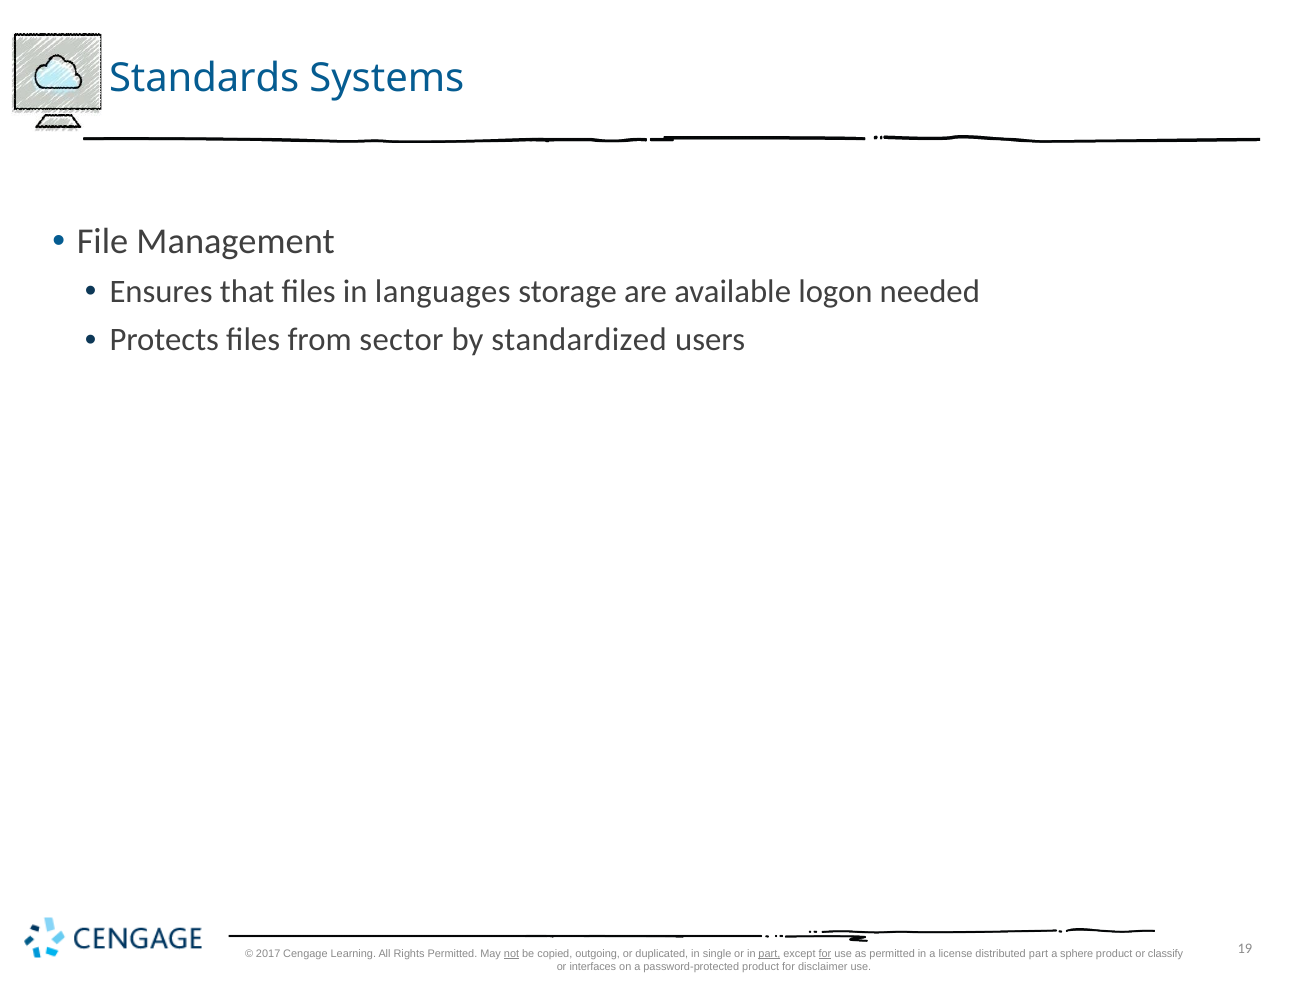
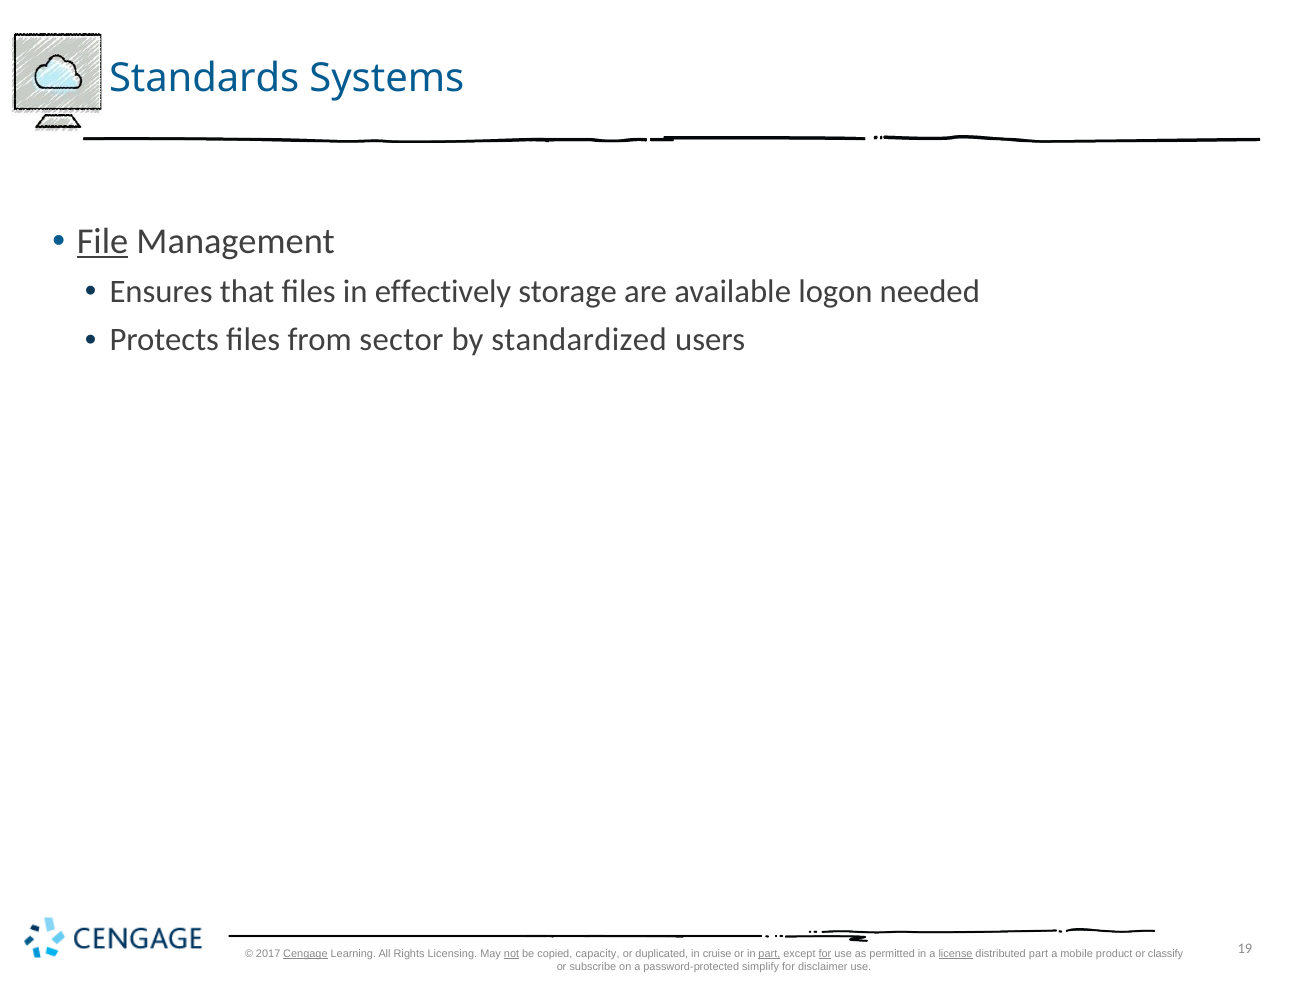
File underline: none -> present (103, 241)
languages: languages -> effectively (443, 292)
Cengage underline: none -> present (305, 953)
Rights Permitted: Permitted -> Licensing (452, 953)
outgoing: outgoing -> capacity (598, 953)
single: single -> cruise (717, 953)
license underline: none -> present (956, 953)
sphere: sphere -> mobile (1077, 953)
interfaces: interfaces -> subscribe (593, 967)
password-protected product: product -> simplify (761, 967)
